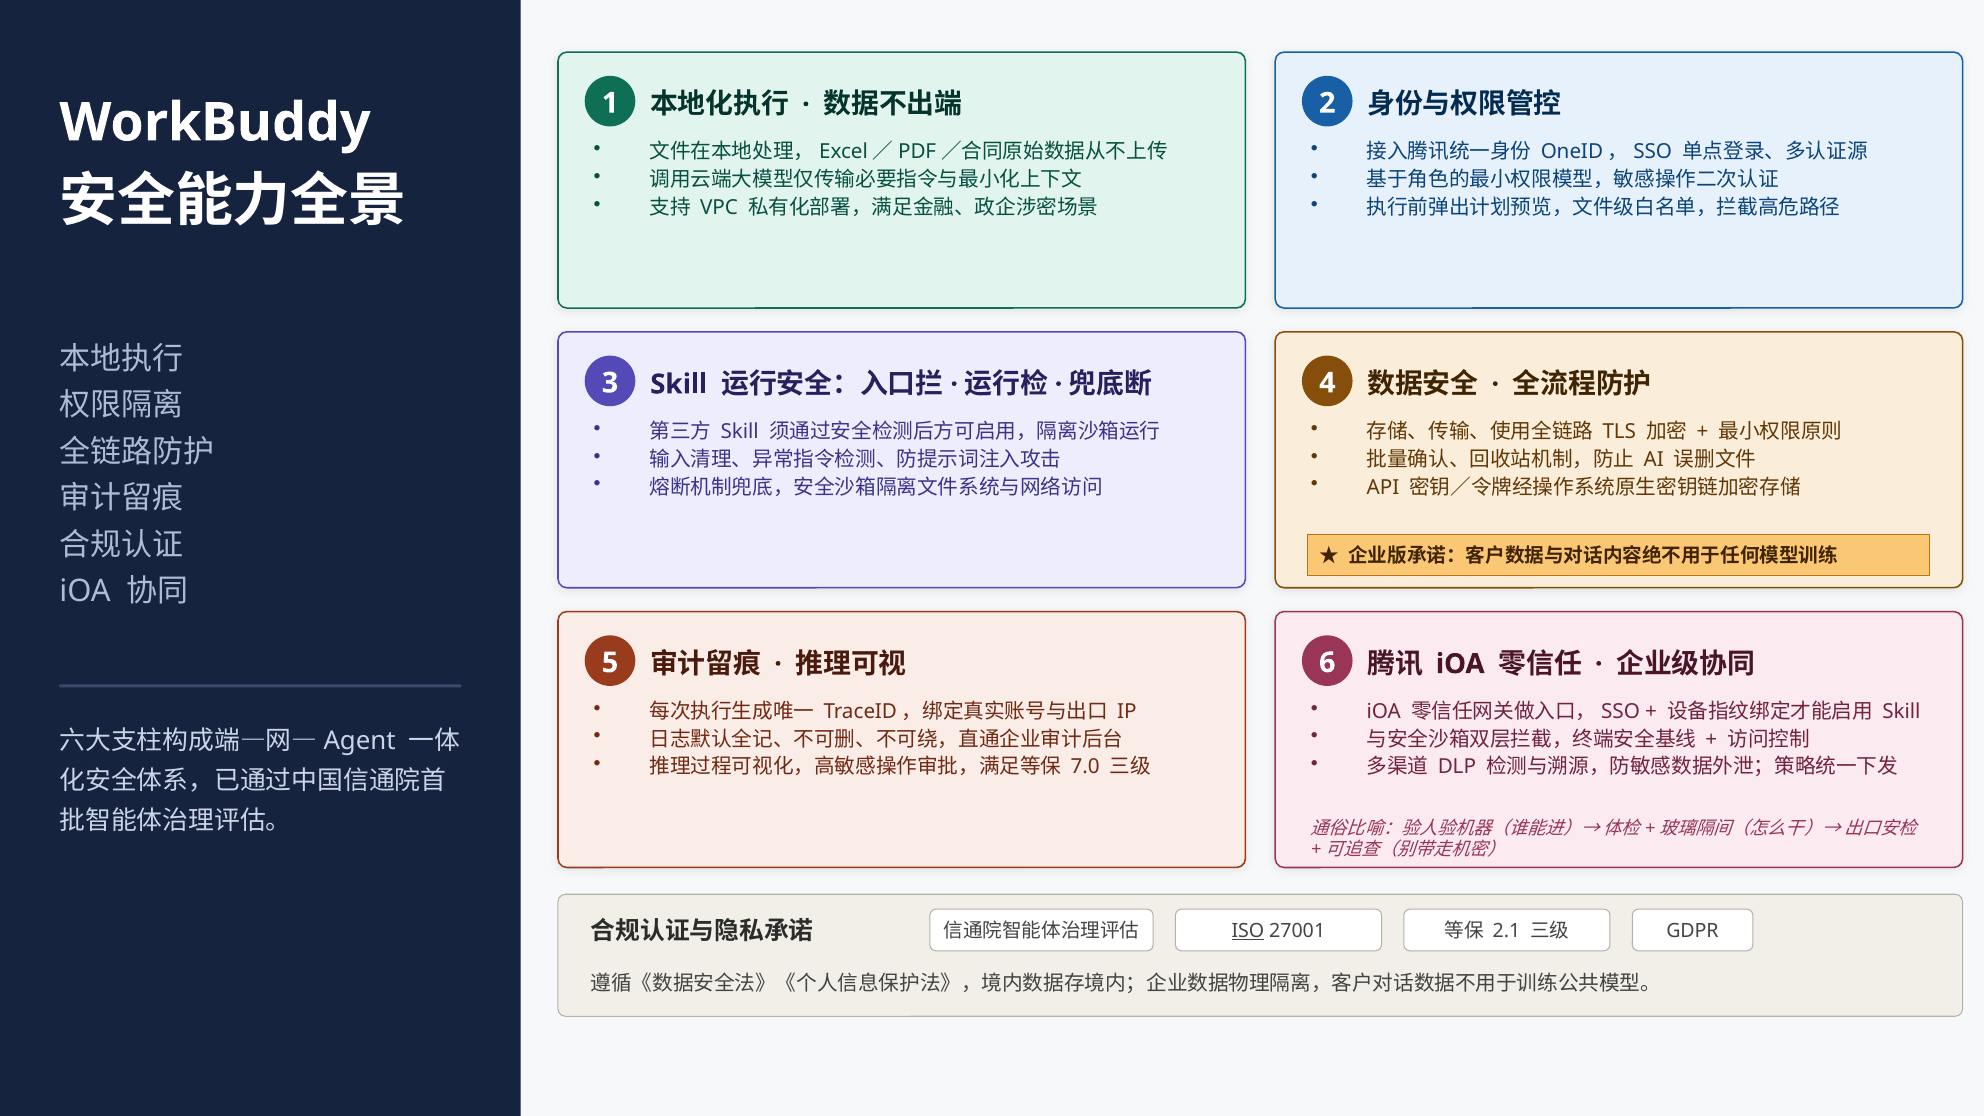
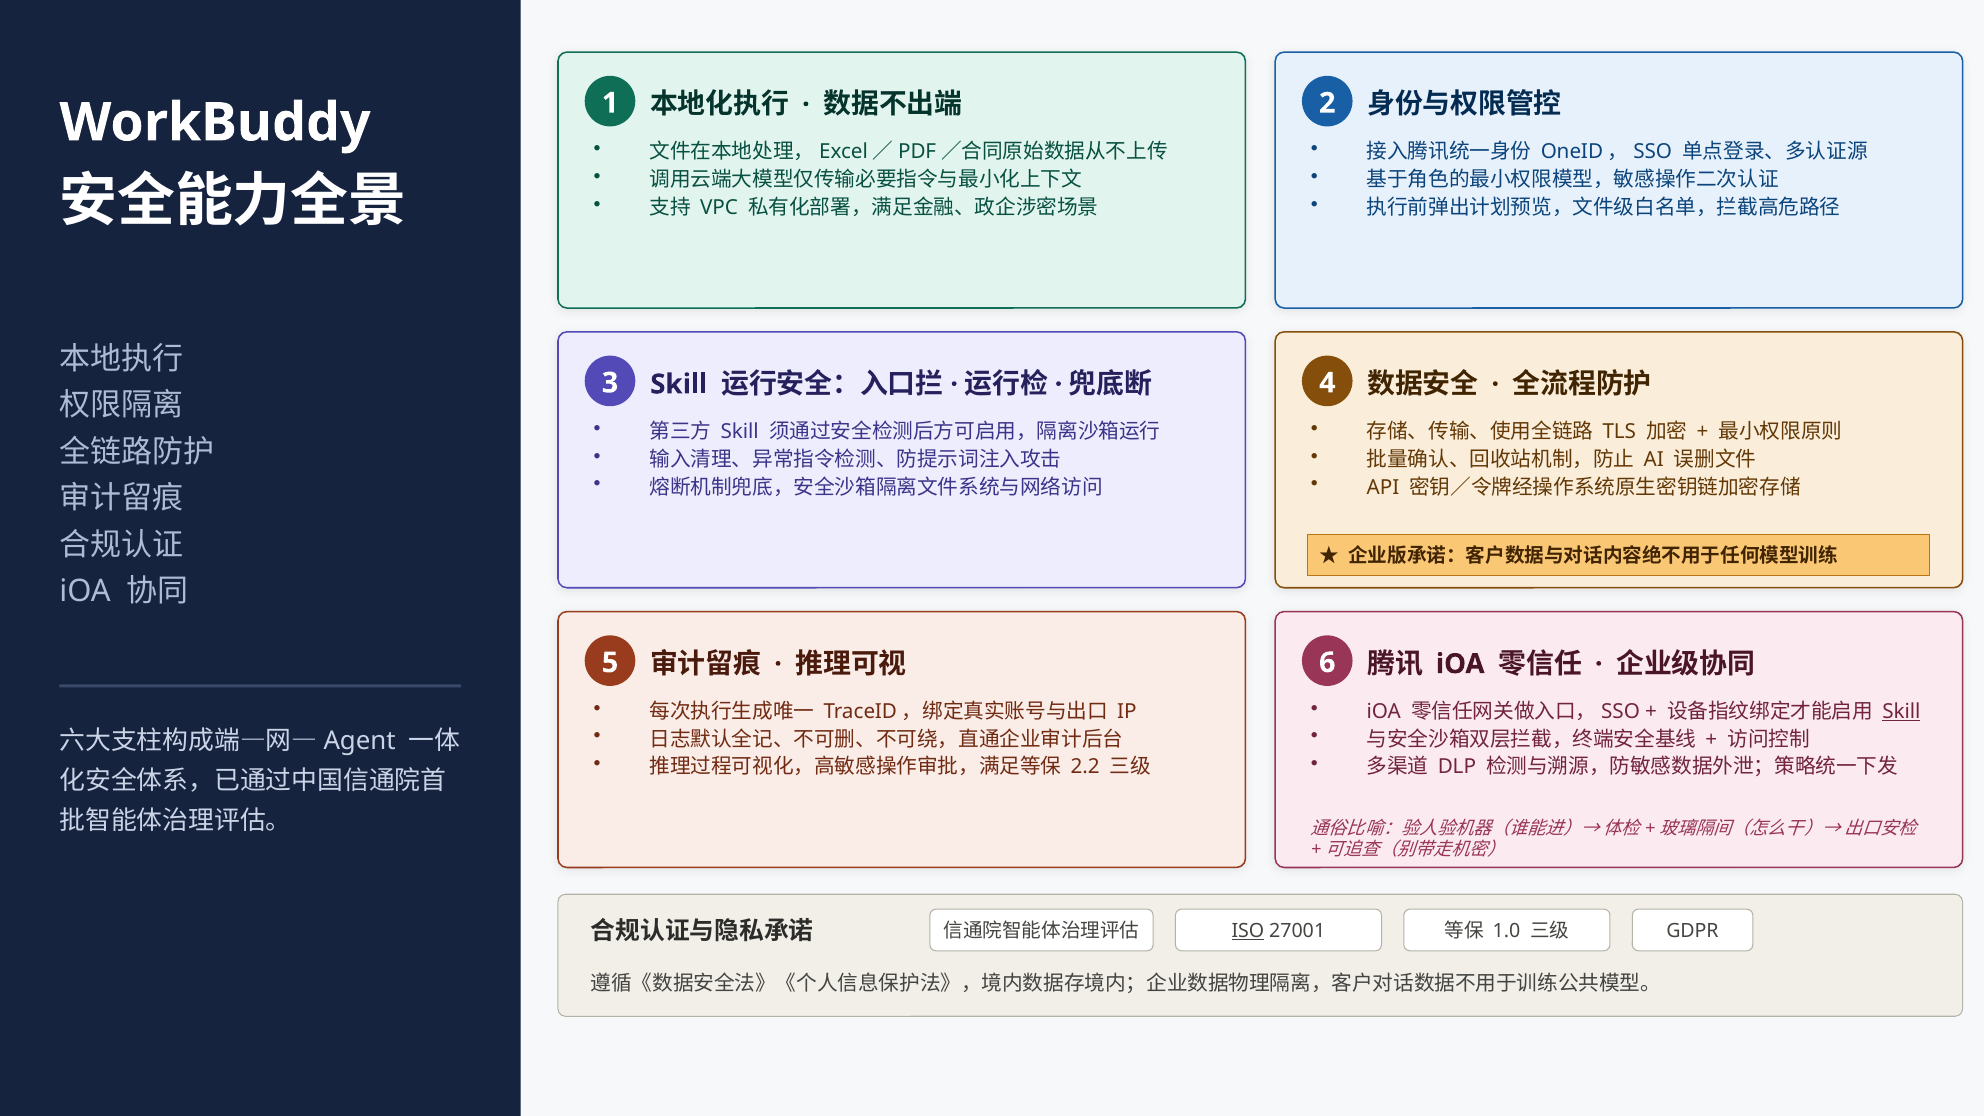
Skill underline: none -> present (1901, 712)
7.0: 7.0 -> 2.2 (1085, 767)
2.1: 2.1 -> 1.0 (1506, 931)
